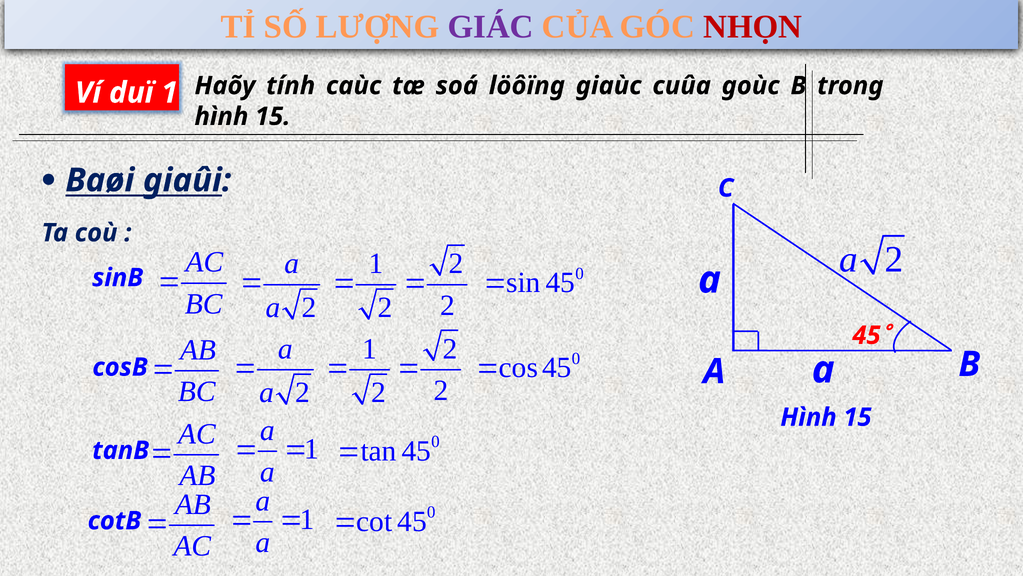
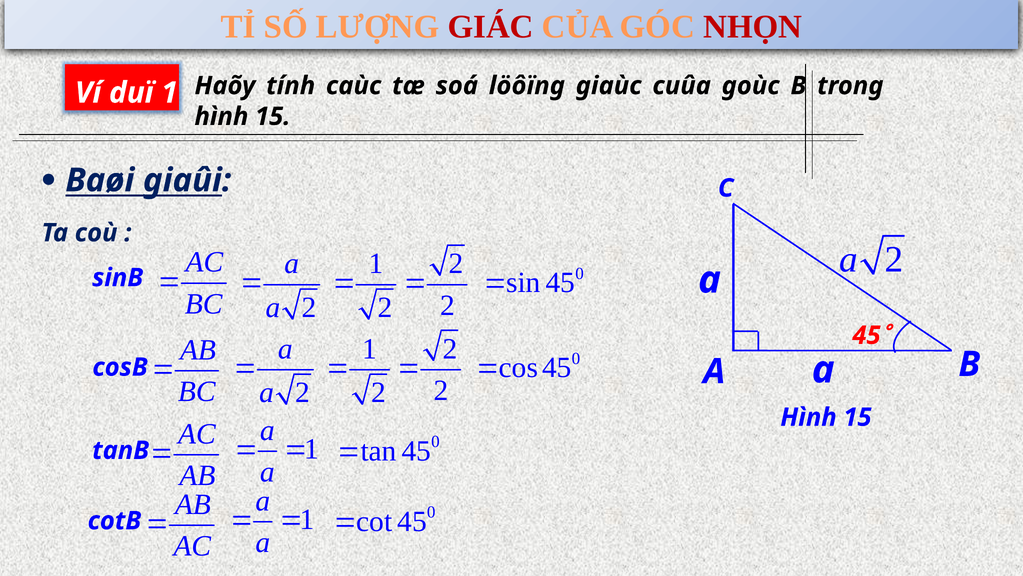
GIÁC colour: purple -> red (491, 27)
